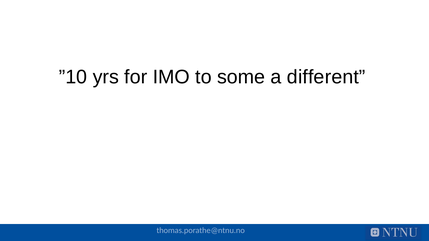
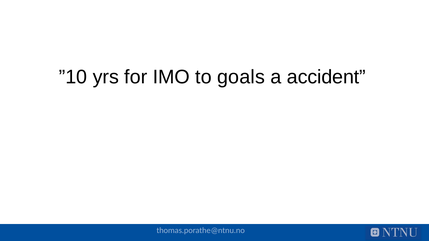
some: some -> goals (241, 77)
different: different -> accident (326, 77)
